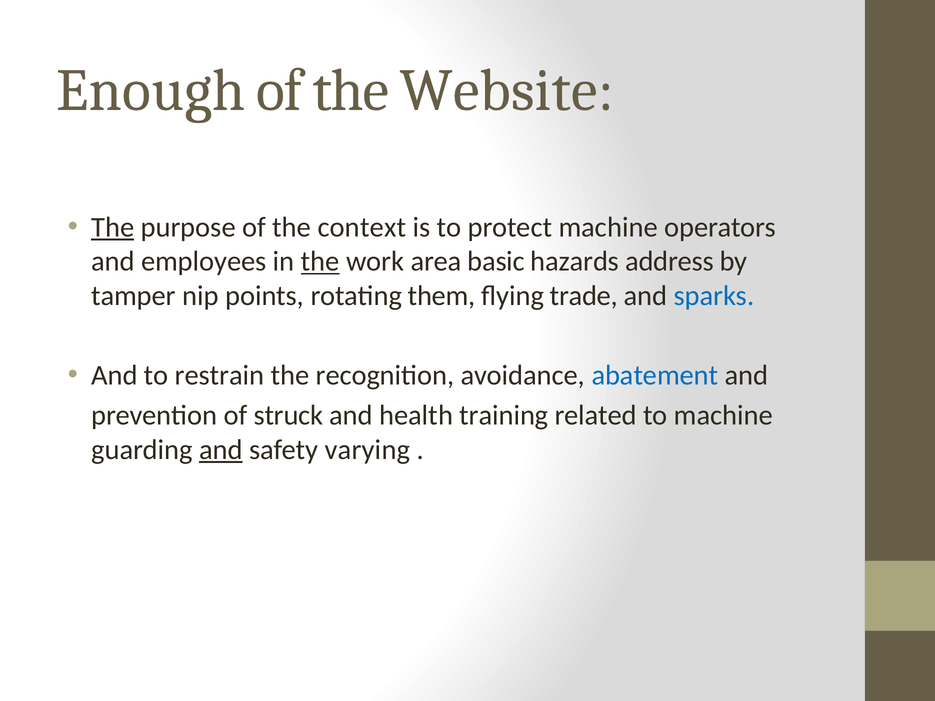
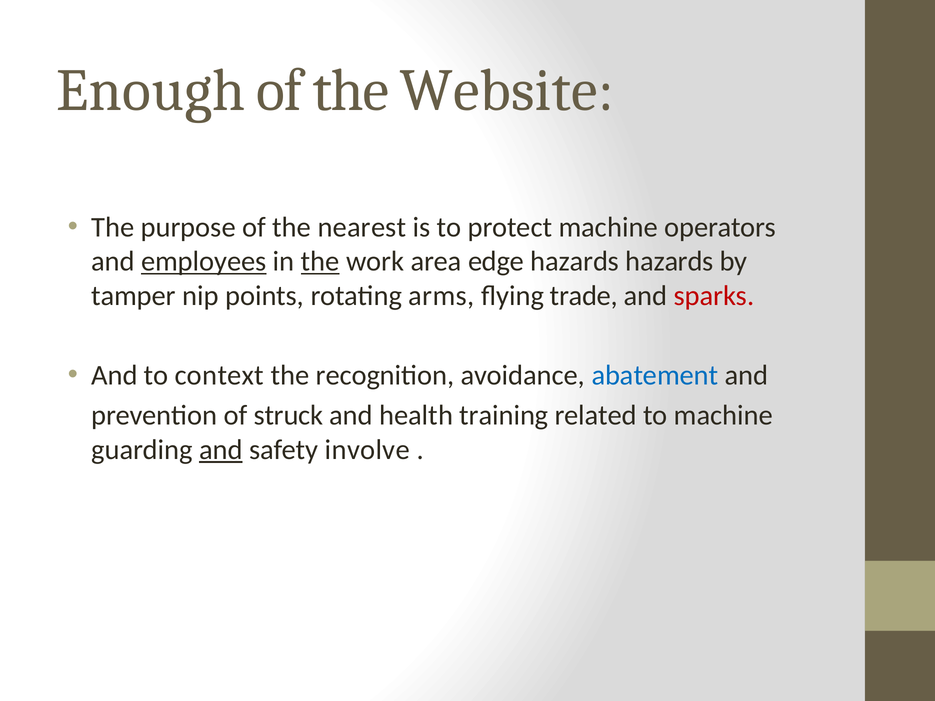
The underline: present -> none (113, 227)
context: context -> nearest (362, 227)
employees underline: none -> present (204, 262)
basic: basic -> edge (496, 262)
hazards address: address -> hazards (670, 262)
them: them -> arms (441, 296)
sparks colour: blue -> red (714, 296)
restrain: restrain -> context (219, 376)
varying: varying -> involve (367, 450)
